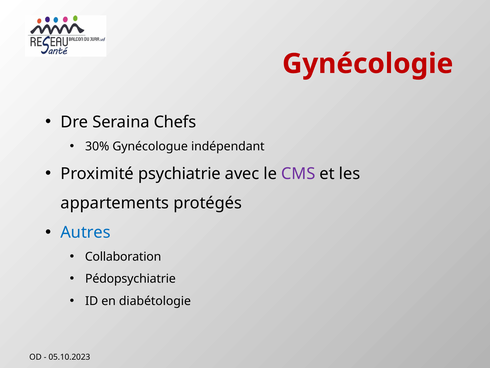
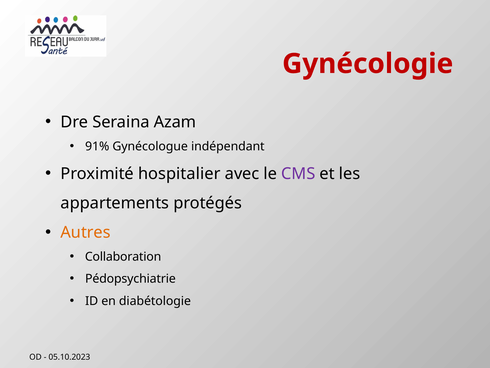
Chefs: Chefs -> Azam (175, 122)
30%: 30% -> 91% (97, 146)
psychiatrie: psychiatrie -> hospitalier (179, 173)
Autres colour: blue -> orange (86, 232)
